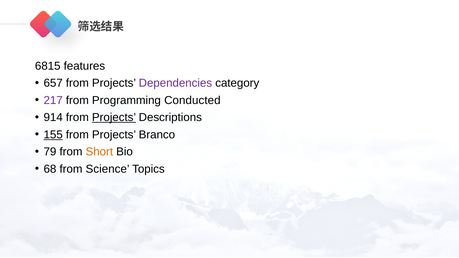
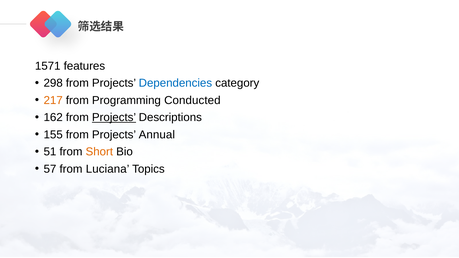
6815: 6815 -> 1571 (48, 66)
657: 657 -> 298 (53, 83)
Dependencies colour: purple -> blue (175, 83)
217 colour: purple -> orange (53, 100)
914: 914 -> 162 (53, 118)
155 underline: present -> none (53, 135)
Branco: Branco -> Annual (157, 135)
79: 79 -> 51 (50, 152)
68: 68 -> 57 (50, 169)
Science: Science -> Luciana (108, 169)
